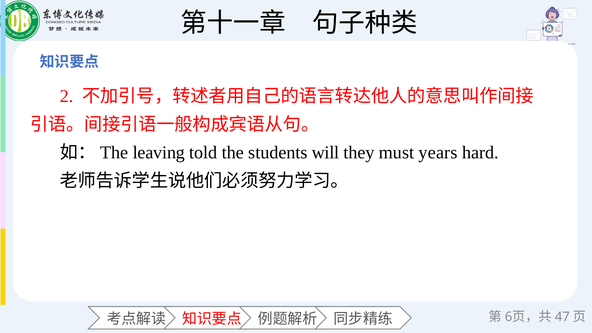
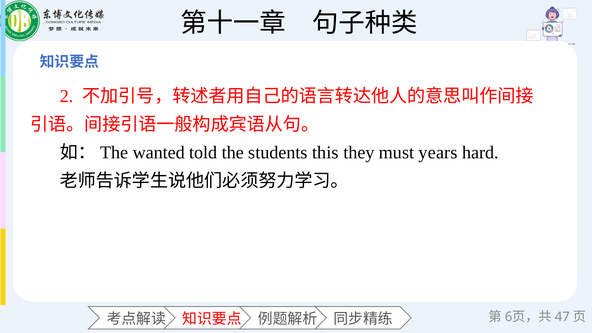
leaving: leaving -> wanted (159, 153)
will: will -> this (325, 153)
